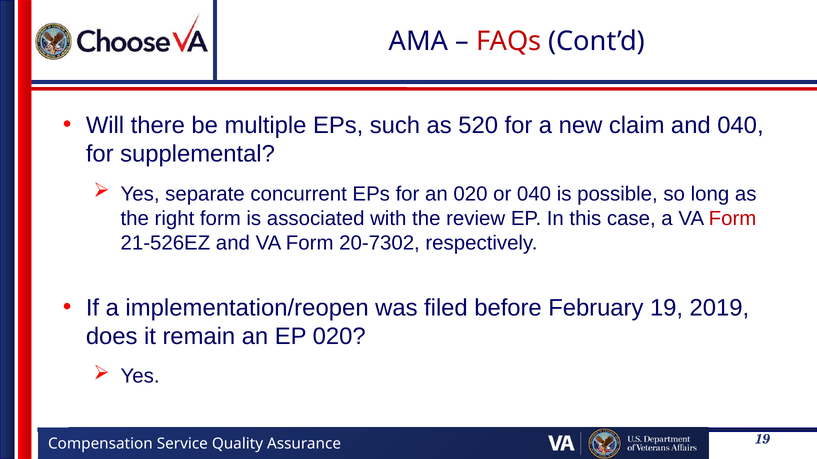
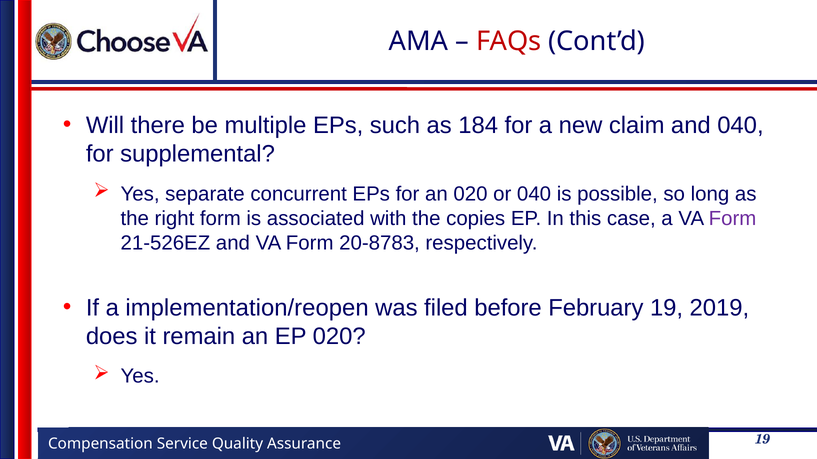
520: 520 -> 184 (478, 126)
review: review -> copies (476, 219)
Form colour: red -> purple (733, 219)
20-7302: 20-7302 -> 20-8783 (379, 243)
